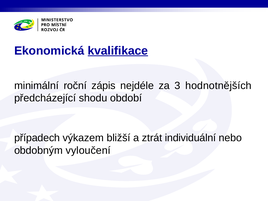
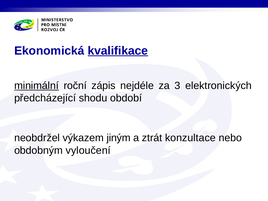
minimální underline: none -> present (36, 86)
hodnotnějších: hodnotnějších -> elektronických (218, 86)
případech: případech -> neobdržel (37, 138)
bližší: bližší -> jiným (119, 138)
individuální: individuální -> konzultace (190, 138)
